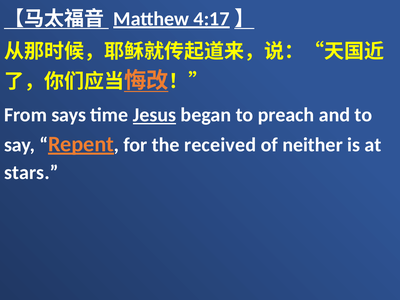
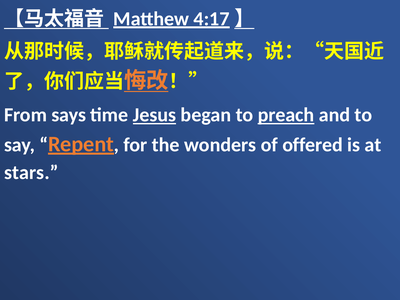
preach underline: none -> present (286, 115)
received: received -> wonders (220, 145)
neither: neither -> offered (313, 145)
